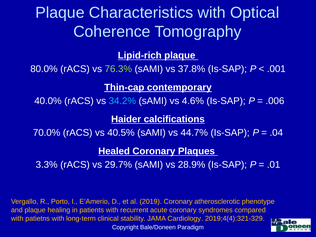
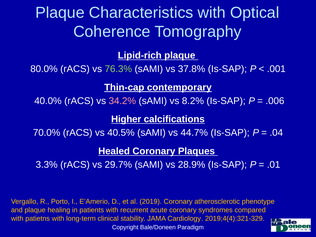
34.2% colour: light blue -> pink (122, 101)
4.6%: 4.6% -> 8.2% (193, 101)
Haider: Haider -> Higher (126, 119)
